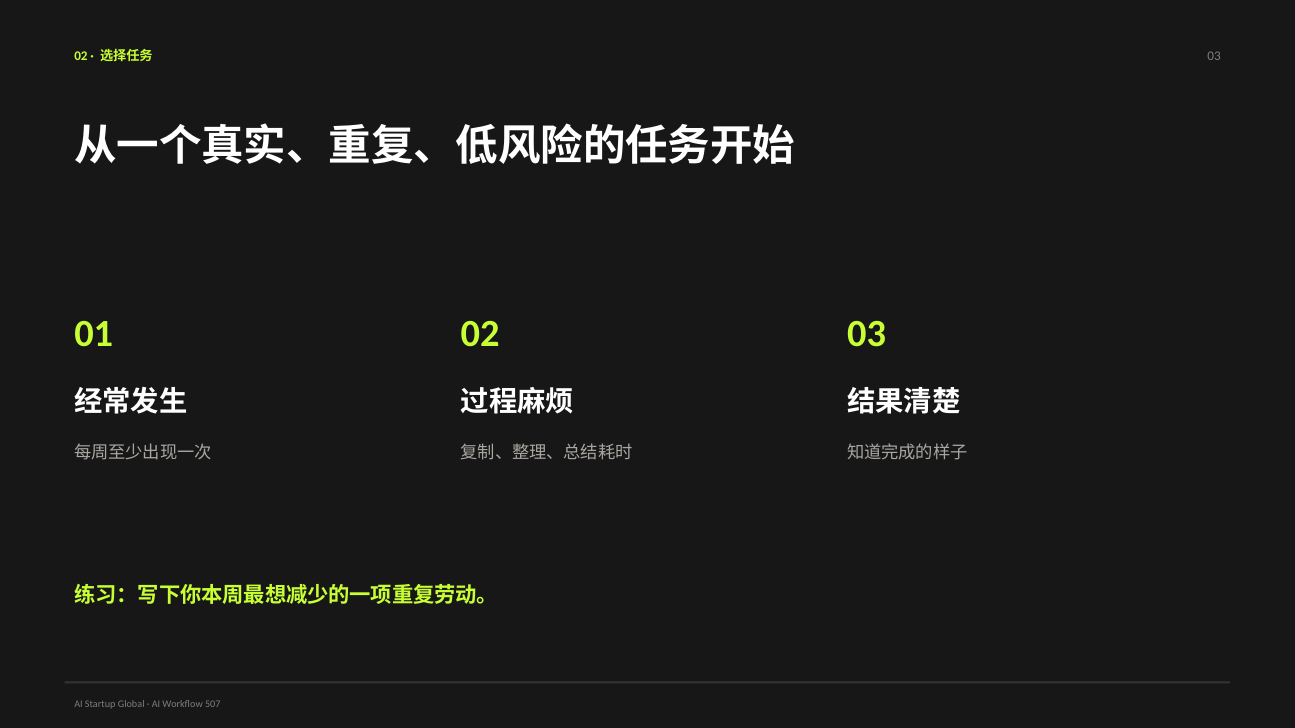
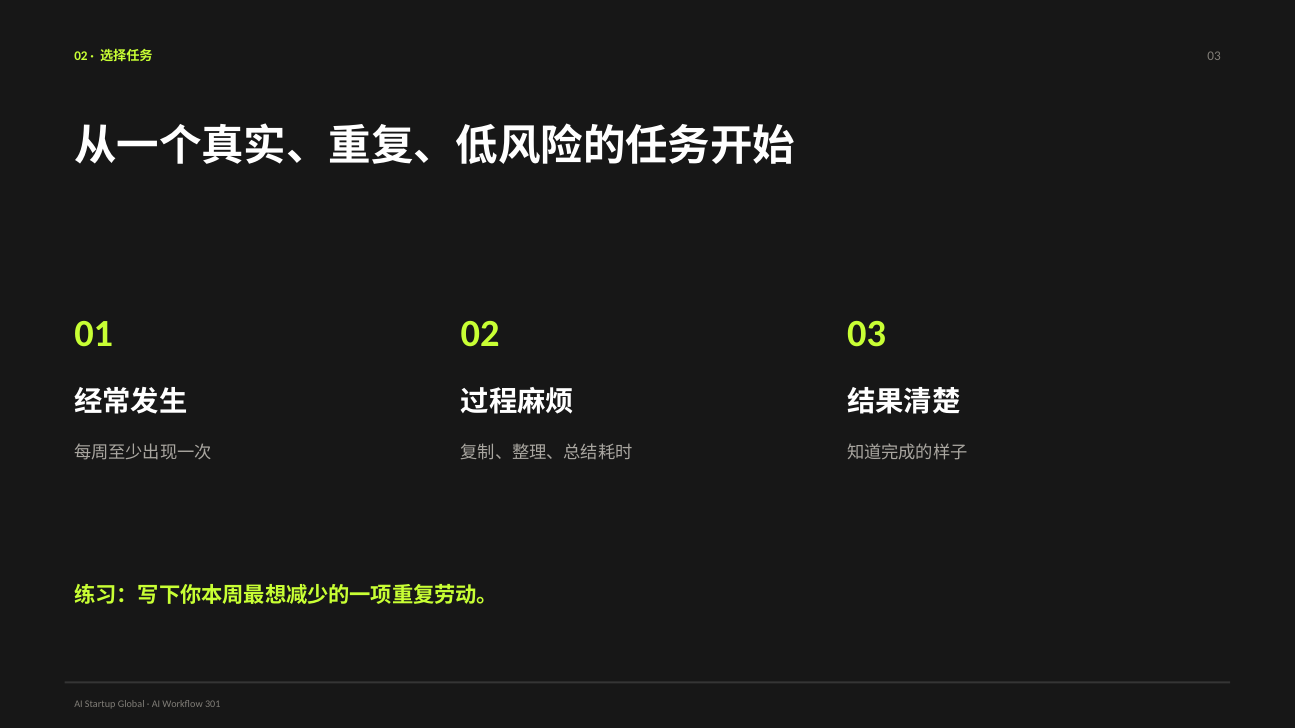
507: 507 -> 301 (213, 705)
